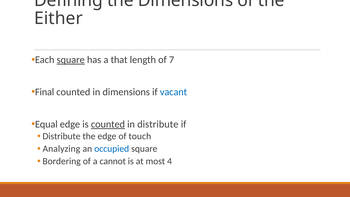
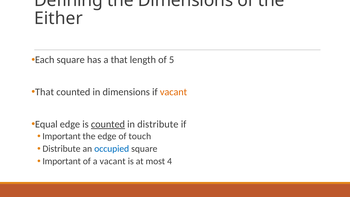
square underline: present -> none (71, 60)
7: 7 -> 5 (172, 60)
Final: Final -> That (45, 92)
vacant colour: blue -> orange (173, 92)
Distribute: Distribute -> Important (62, 136)
Analyzing: Analyzing -> Distribute (61, 149)
Bordering: Bordering -> Important (62, 161)
a cannot: cannot -> vacant (113, 161)
